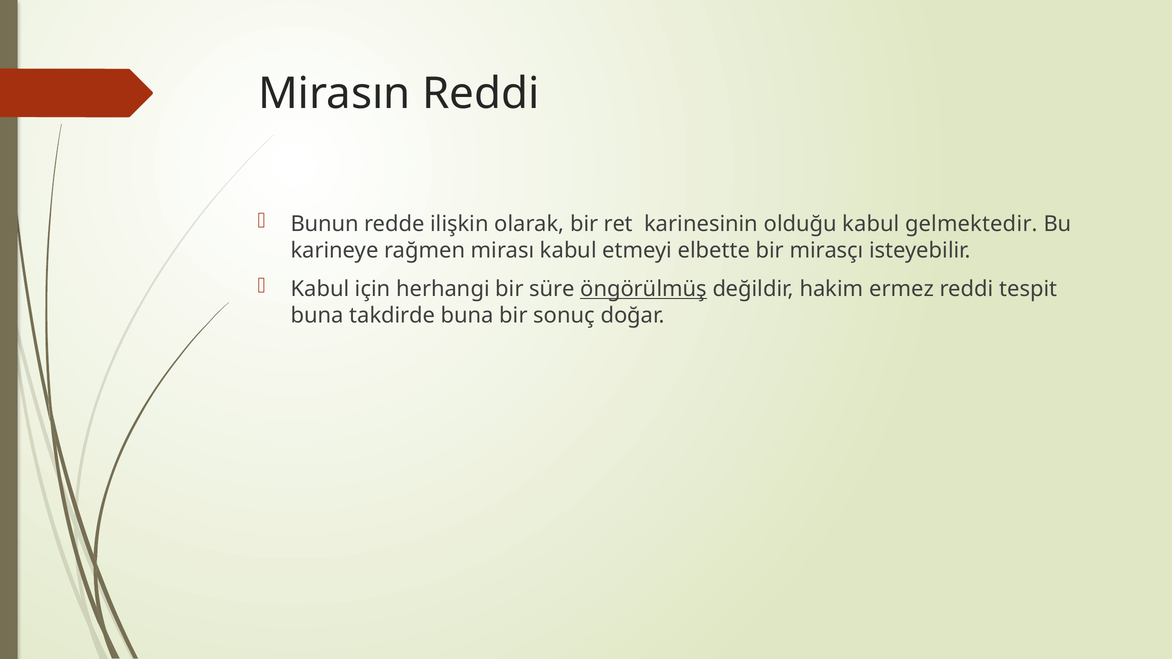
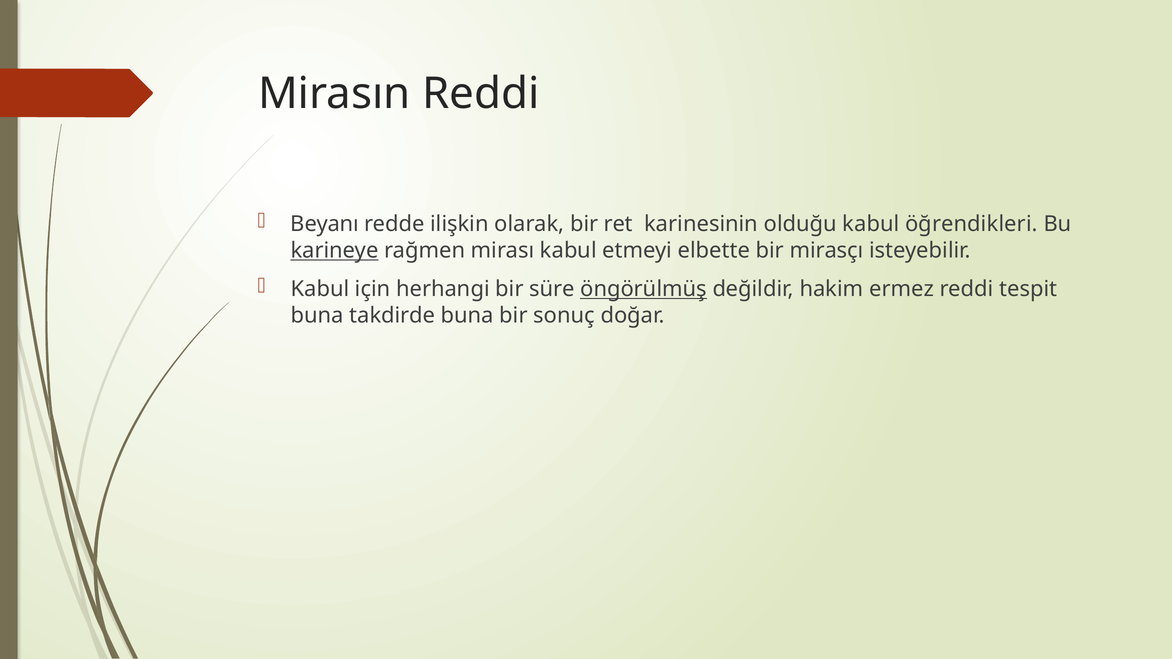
Bunun: Bunun -> Beyanı (325, 224)
gelmektedir: gelmektedir -> öğrendikleri (971, 224)
karineye underline: none -> present (335, 251)
